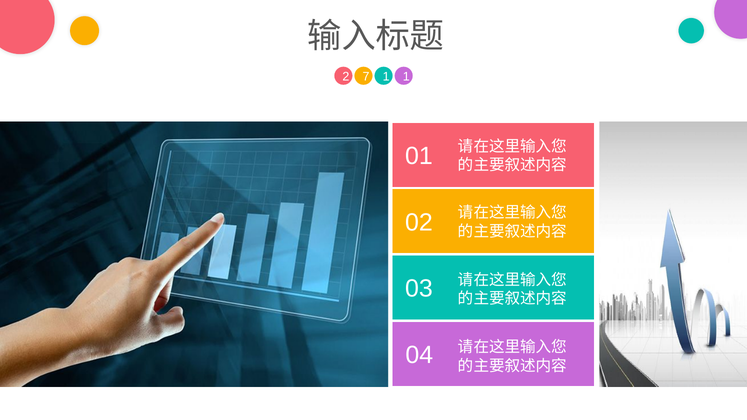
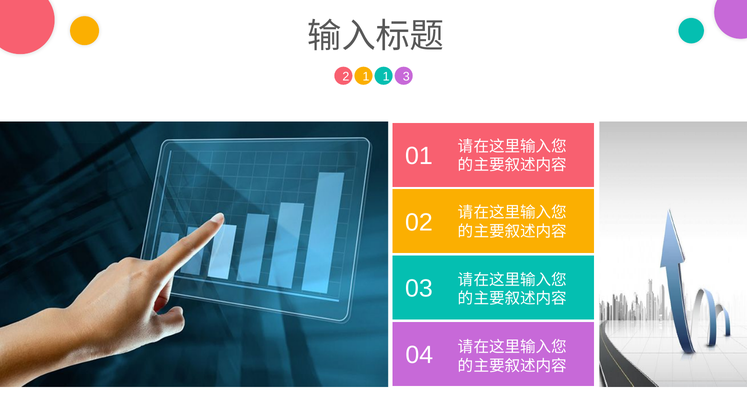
2 7: 7 -> 1 (366, 77)
1 1: 1 -> 3 (406, 77)
